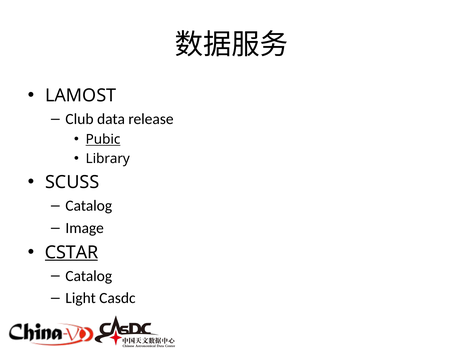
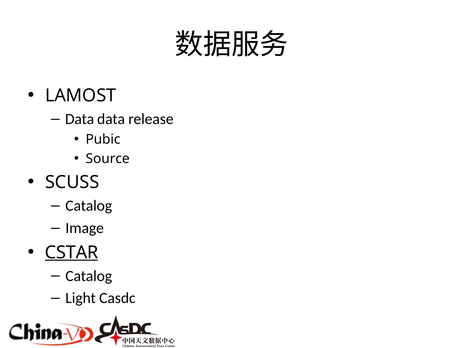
Club: Club -> Data (80, 119)
Pubic underline: present -> none (103, 139)
Library: Library -> Source (108, 159)
